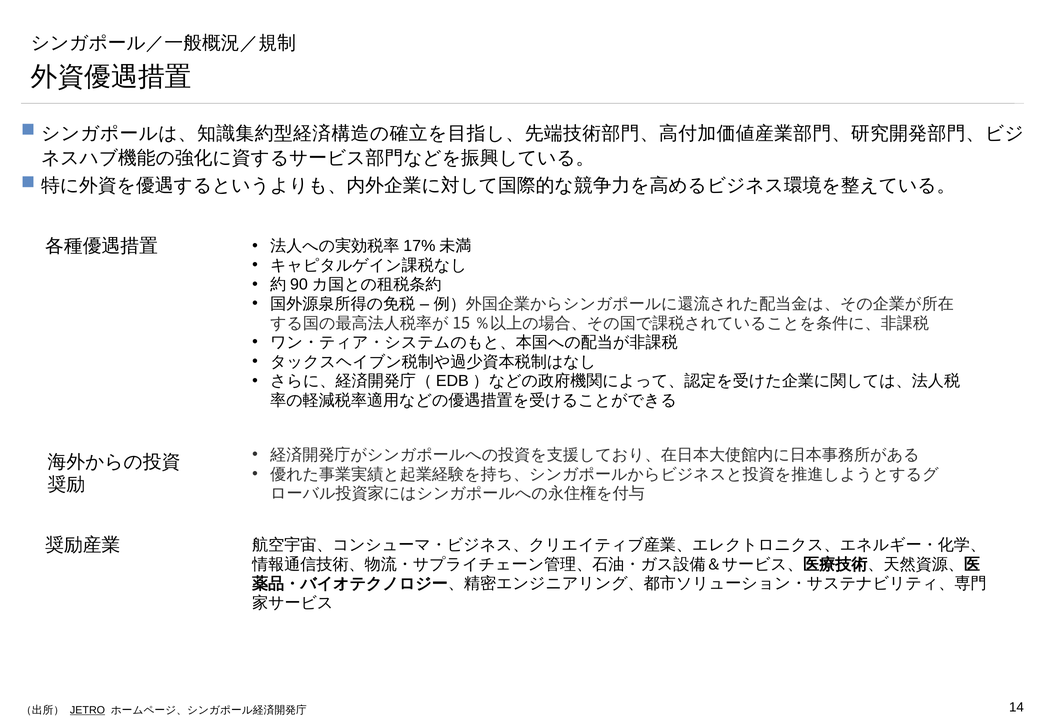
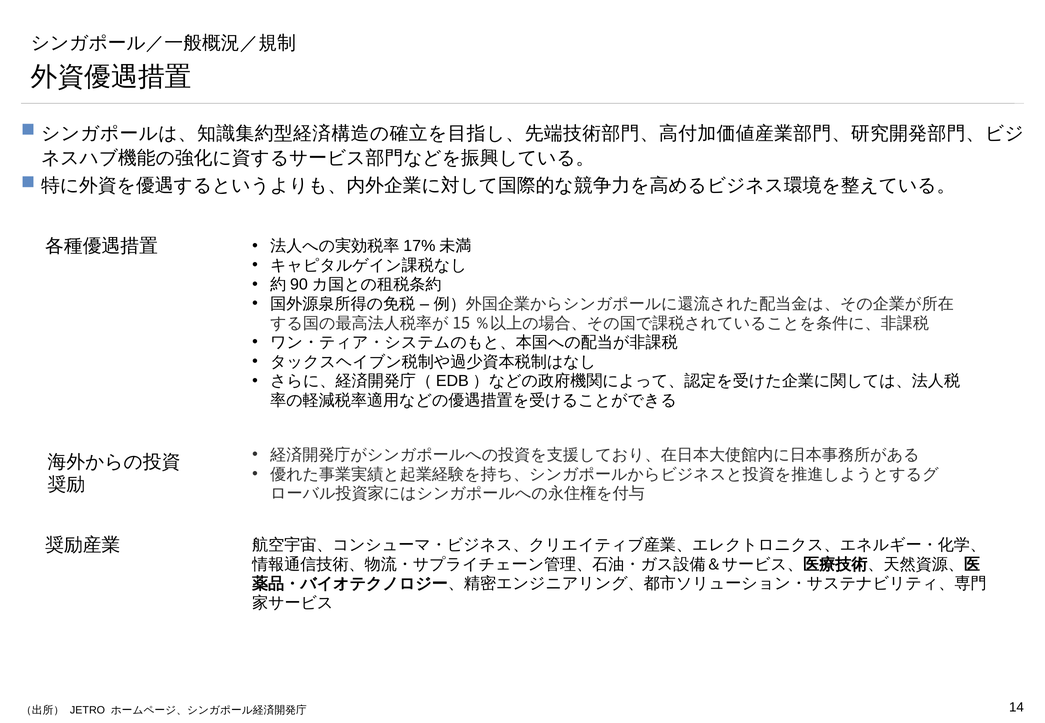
JETRO underline: present -> none (88, 711)
